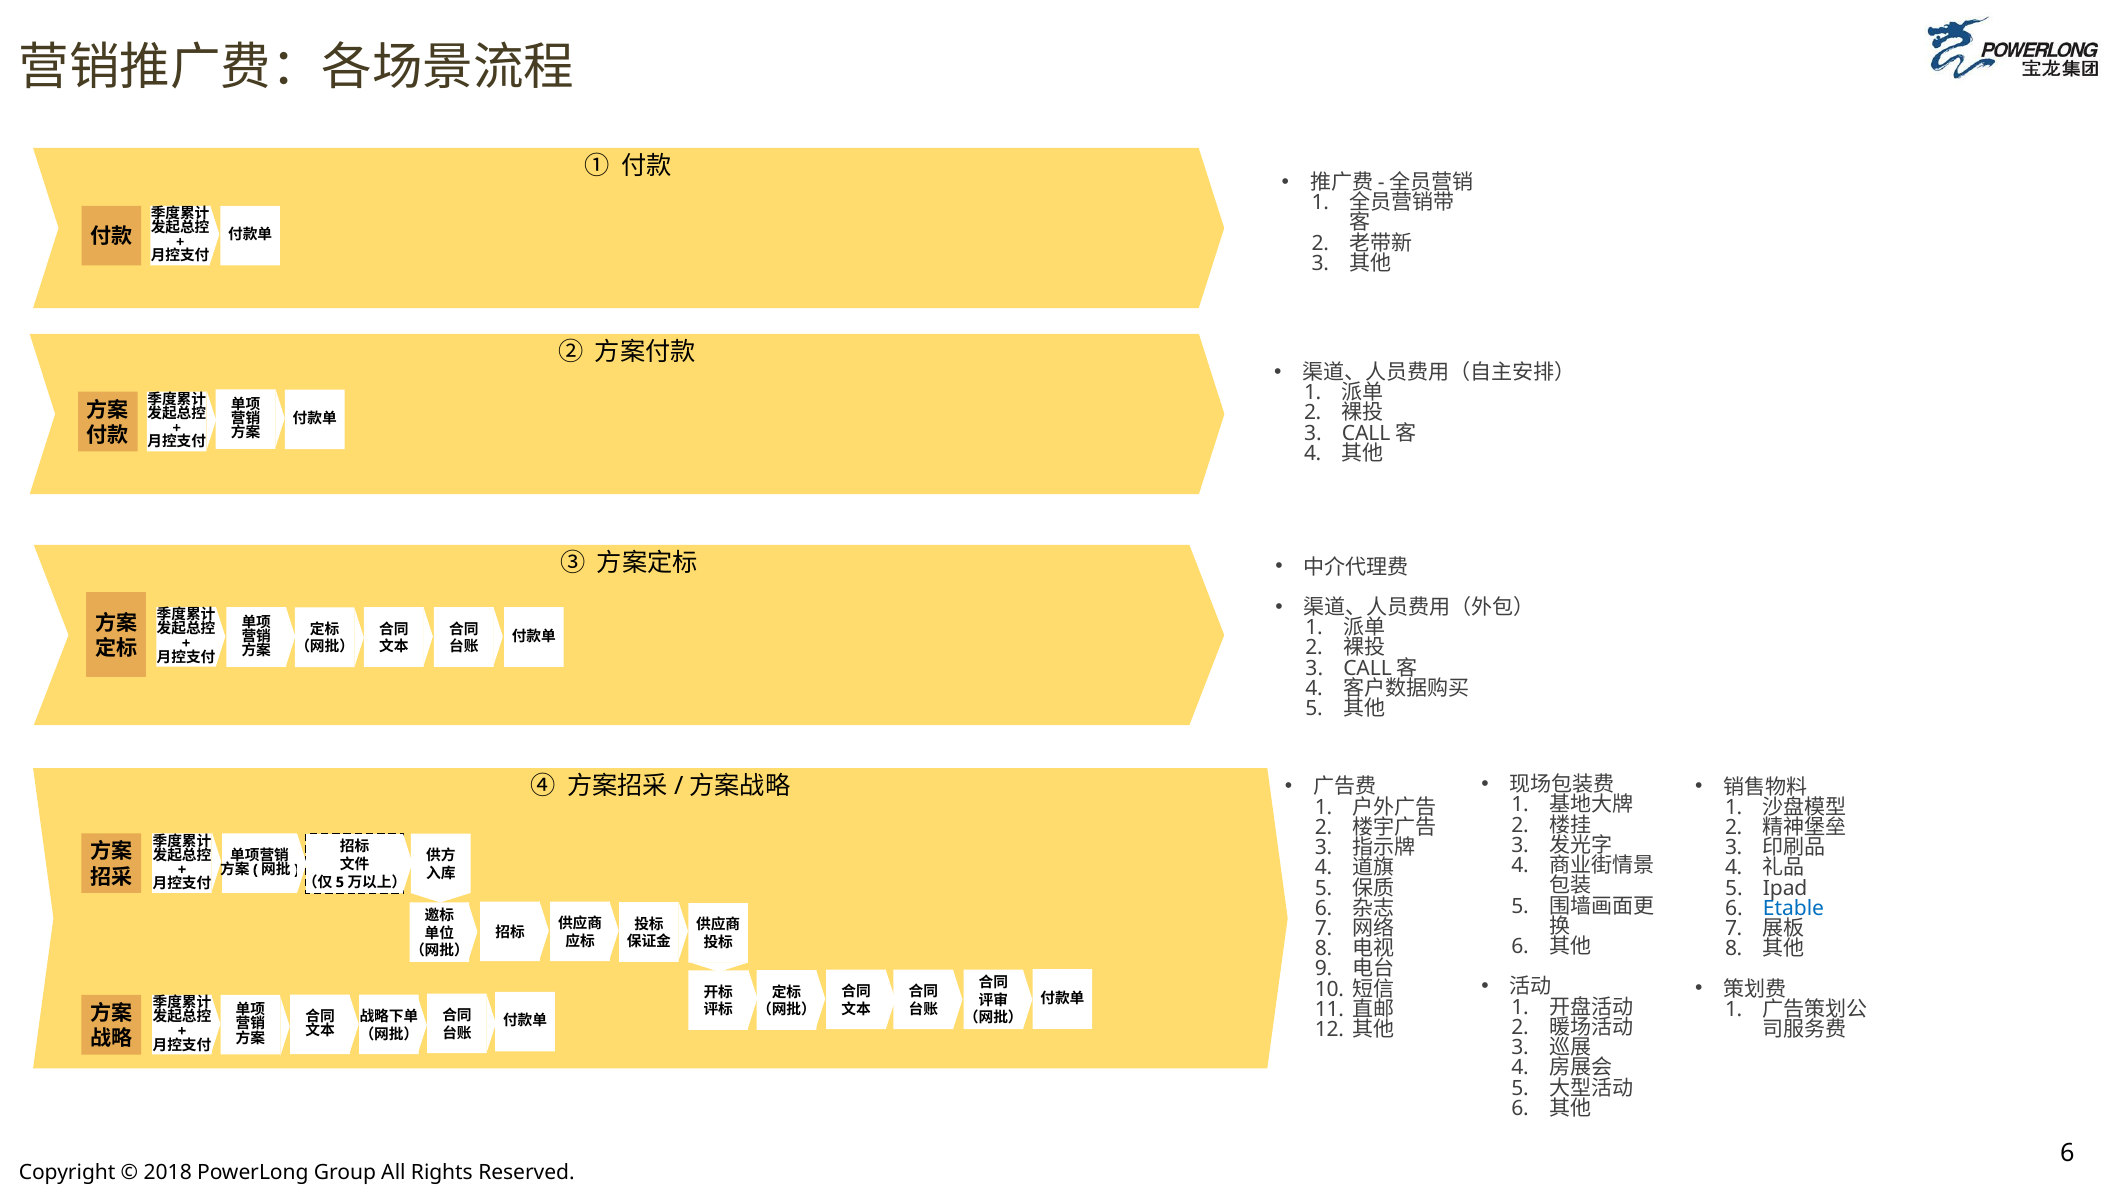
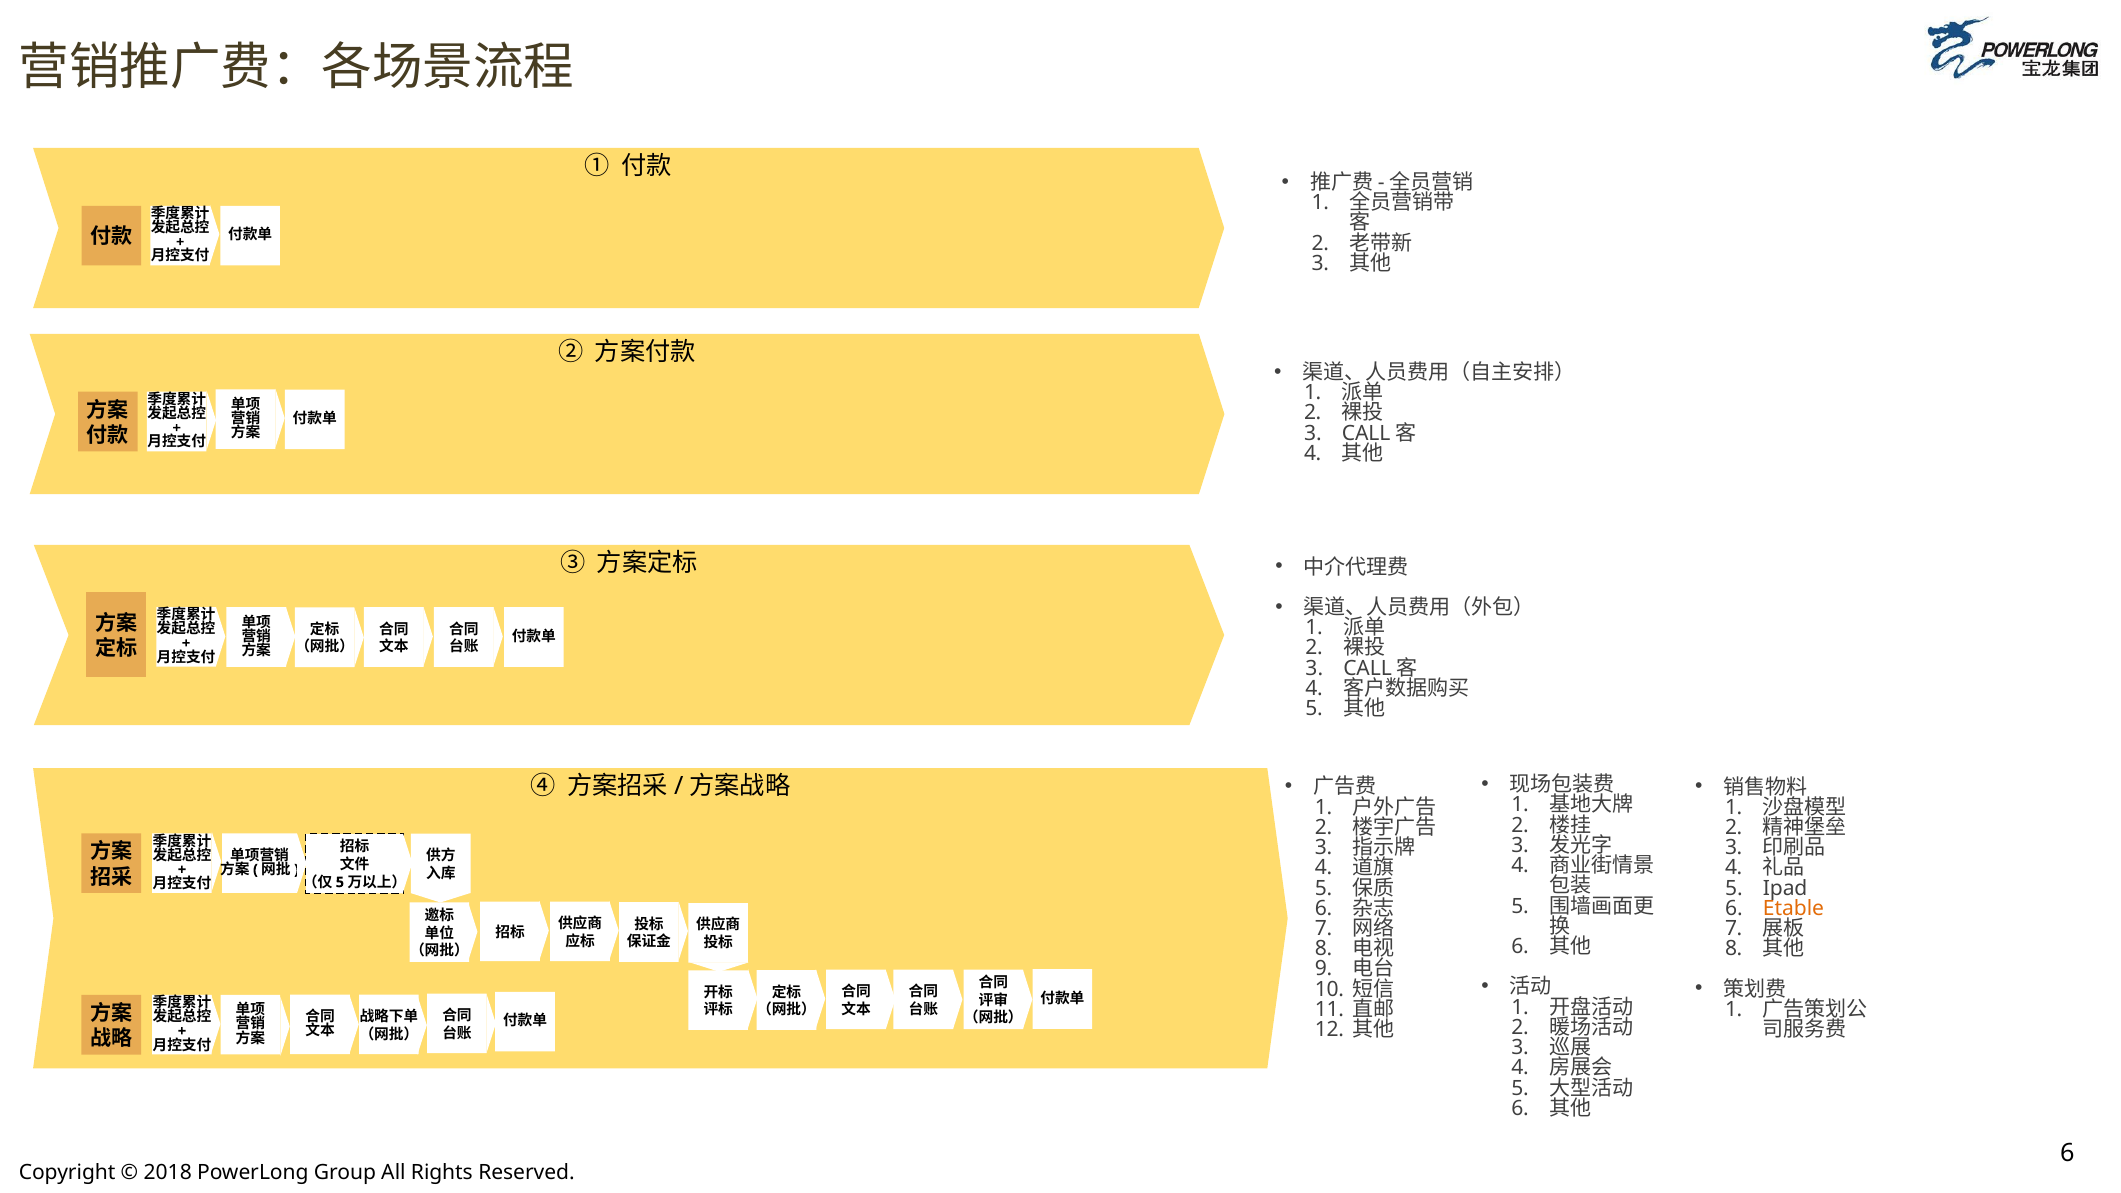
Etable colour: blue -> orange (1793, 908)
